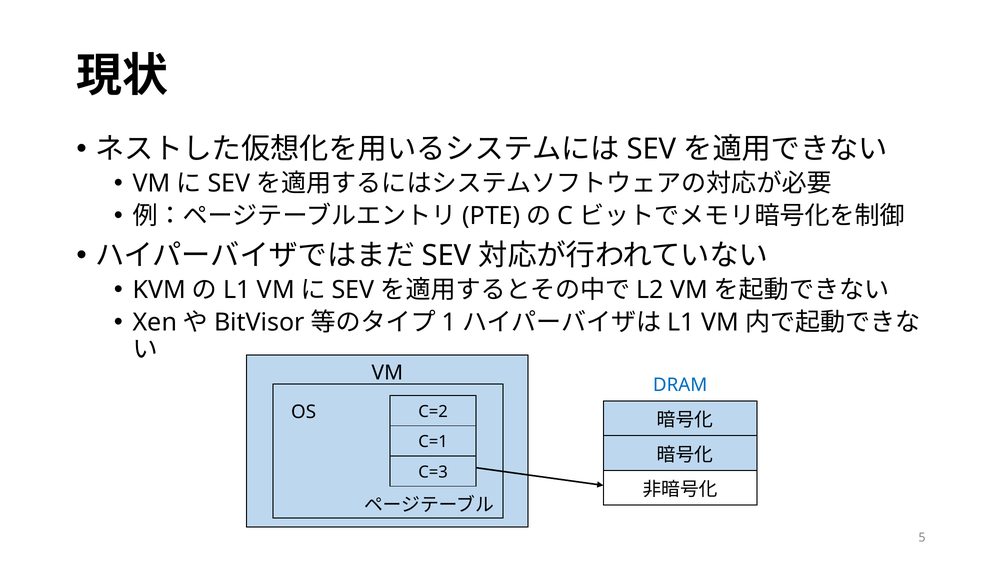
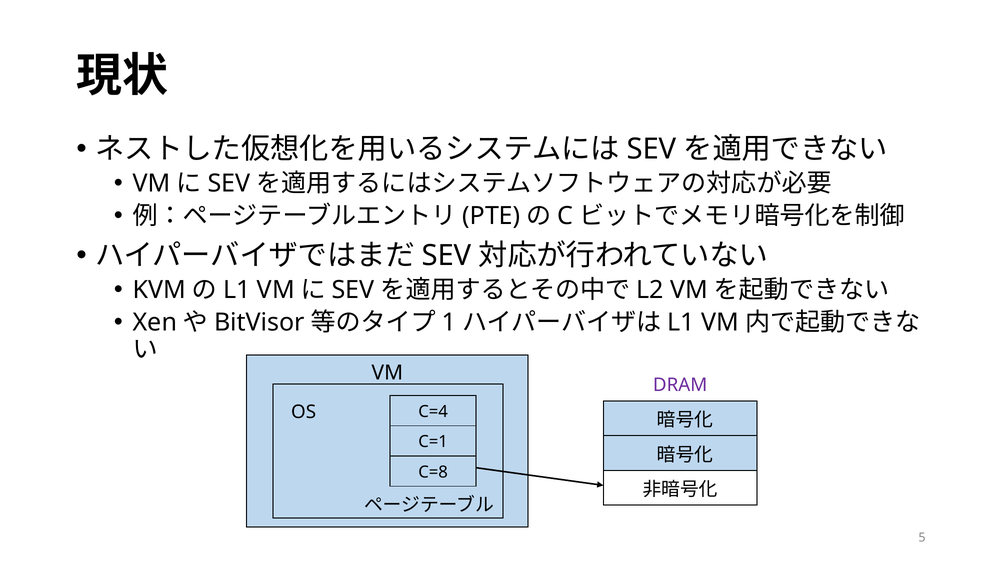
DRAM colour: blue -> purple (680, 385)
C=2: C=2 -> C=4 (433, 411)
C=3: C=3 -> C=8 (433, 472)
